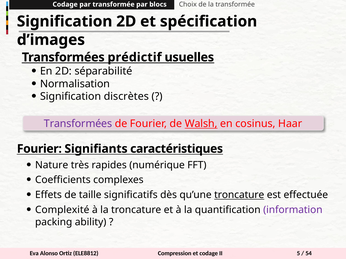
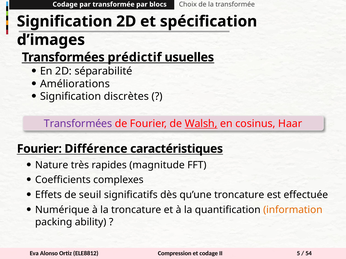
Normalisation: Normalisation -> Améliorations (75, 84)
Signifiants: Signifiants -> Différence (96, 149)
numérique: numérique -> magnitude (157, 165)
taille: taille -> seuil (90, 195)
troncature underline: present -> none (239, 195)
Complexité: Complexité -> Numérique (62, 210)
information colour: purple -> orange (293, 210)
